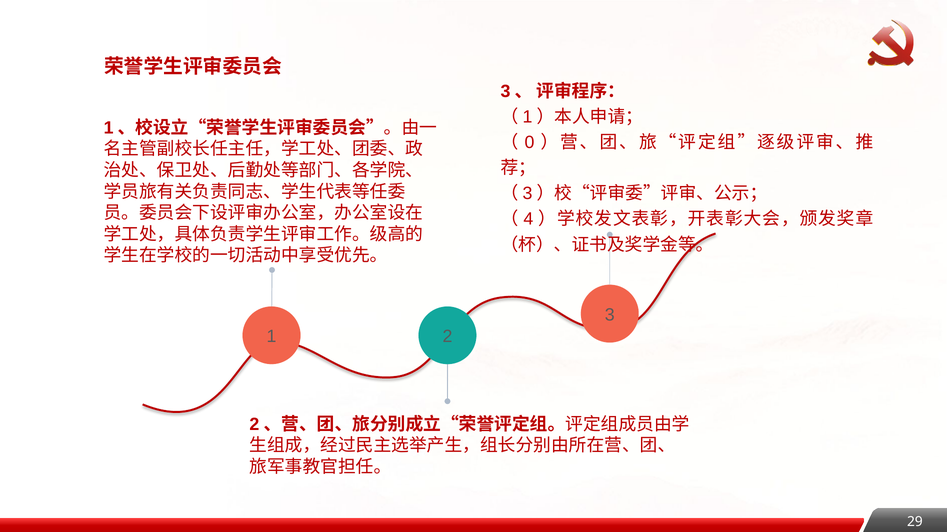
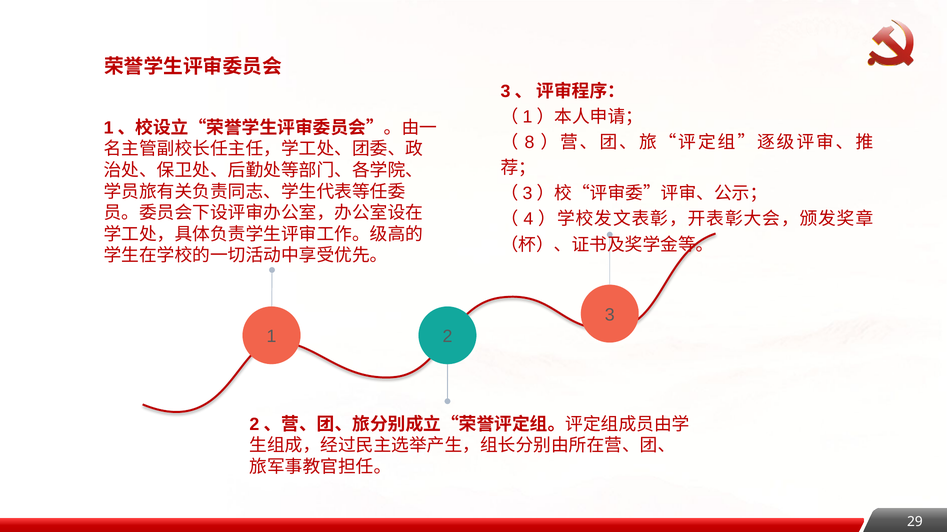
0: 0 -> 8 (529, 143)
